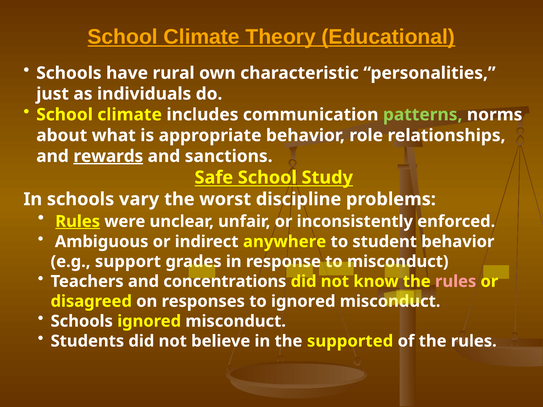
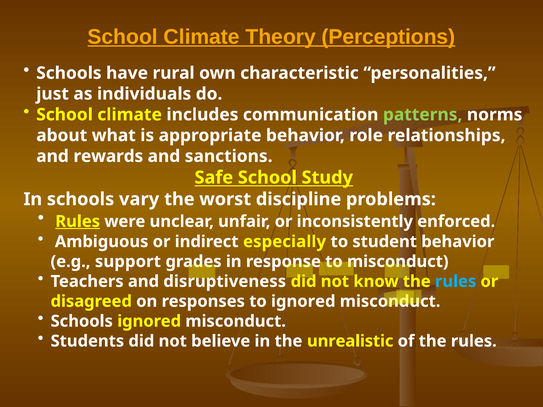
Educational: Educational -> Perceptions (388, 37)
rewards underline: present -> none (108, 156)
anywhere: anywhere -> especially (285, 242)
concentrations: concentrations -> disruptiveness (225, 282)
rules colour: pink -> light blue (456, 282)
supported: supported -> unrealistic (350, 341)
